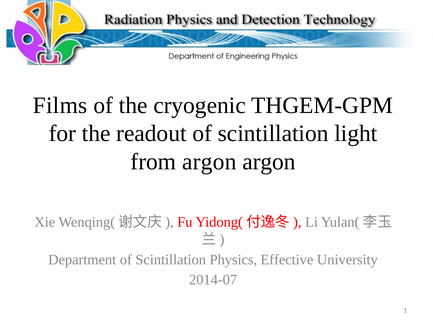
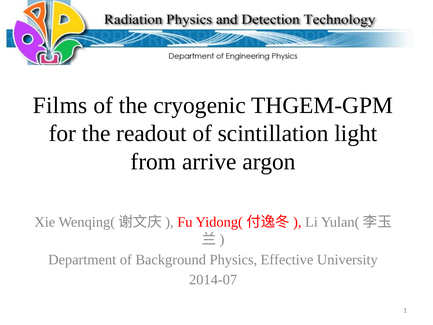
from argon: argon -> arrive (209, 162)
Department of Scintillation: Scintillation -> Background (171, 259)
